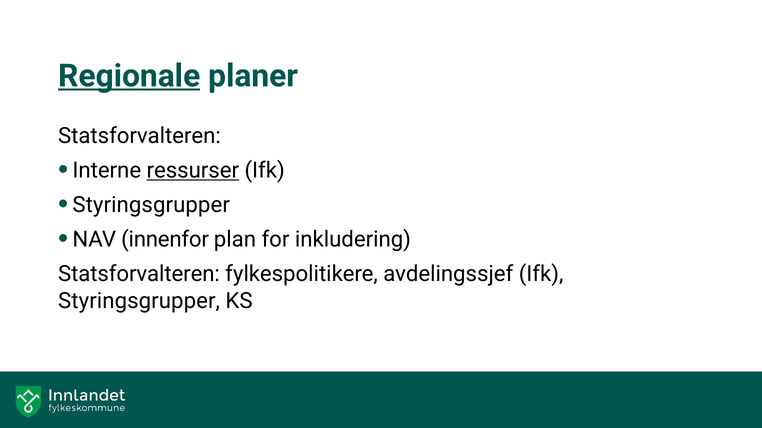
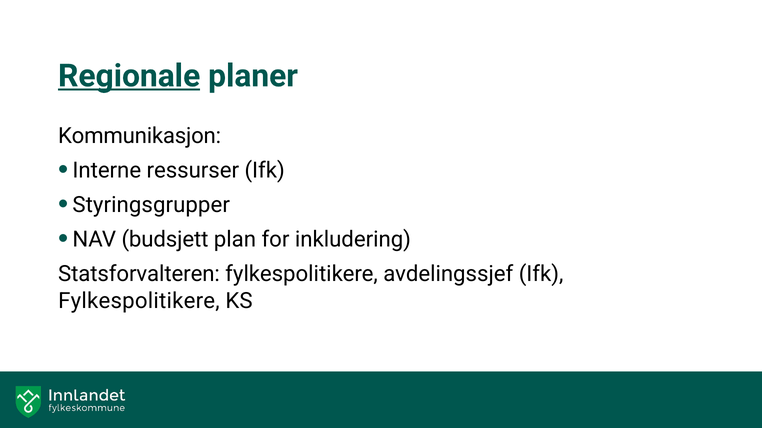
Statsforvalteren: Statsforvalteren -> Kommunikasjon (140, 136)
ressurser underline: present -> none (193, 171)
innenfor: innenfor -> budsjett (165, 240)
Styringsgrupper: Styringsgrupper -> Fylkespolitikere (139, 301)
